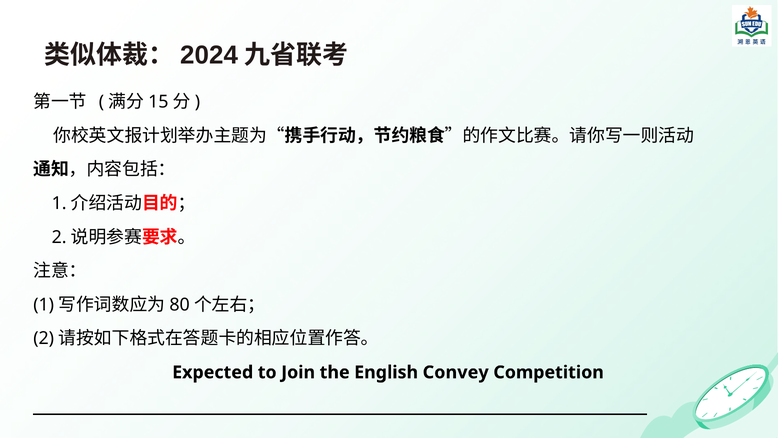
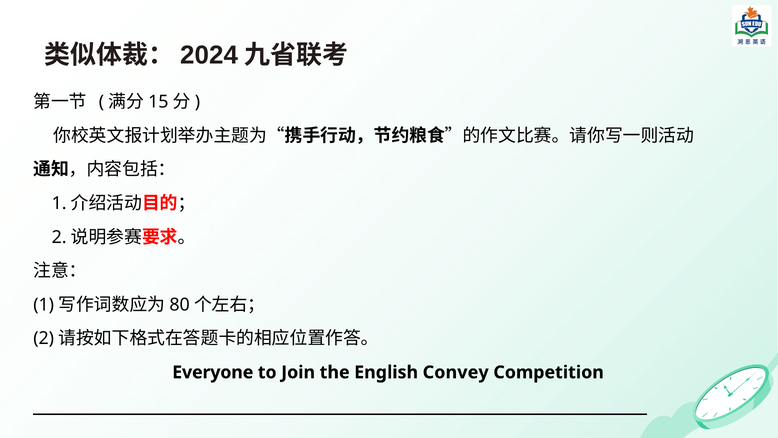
Expected: Expected -> Everyone (213, 372)
